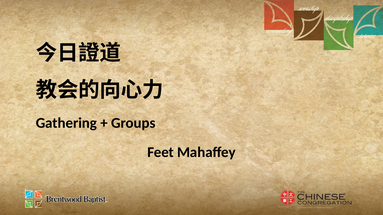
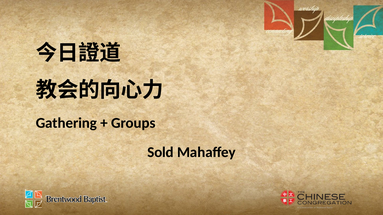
Feet: Feet -> Sold (161, 152)
